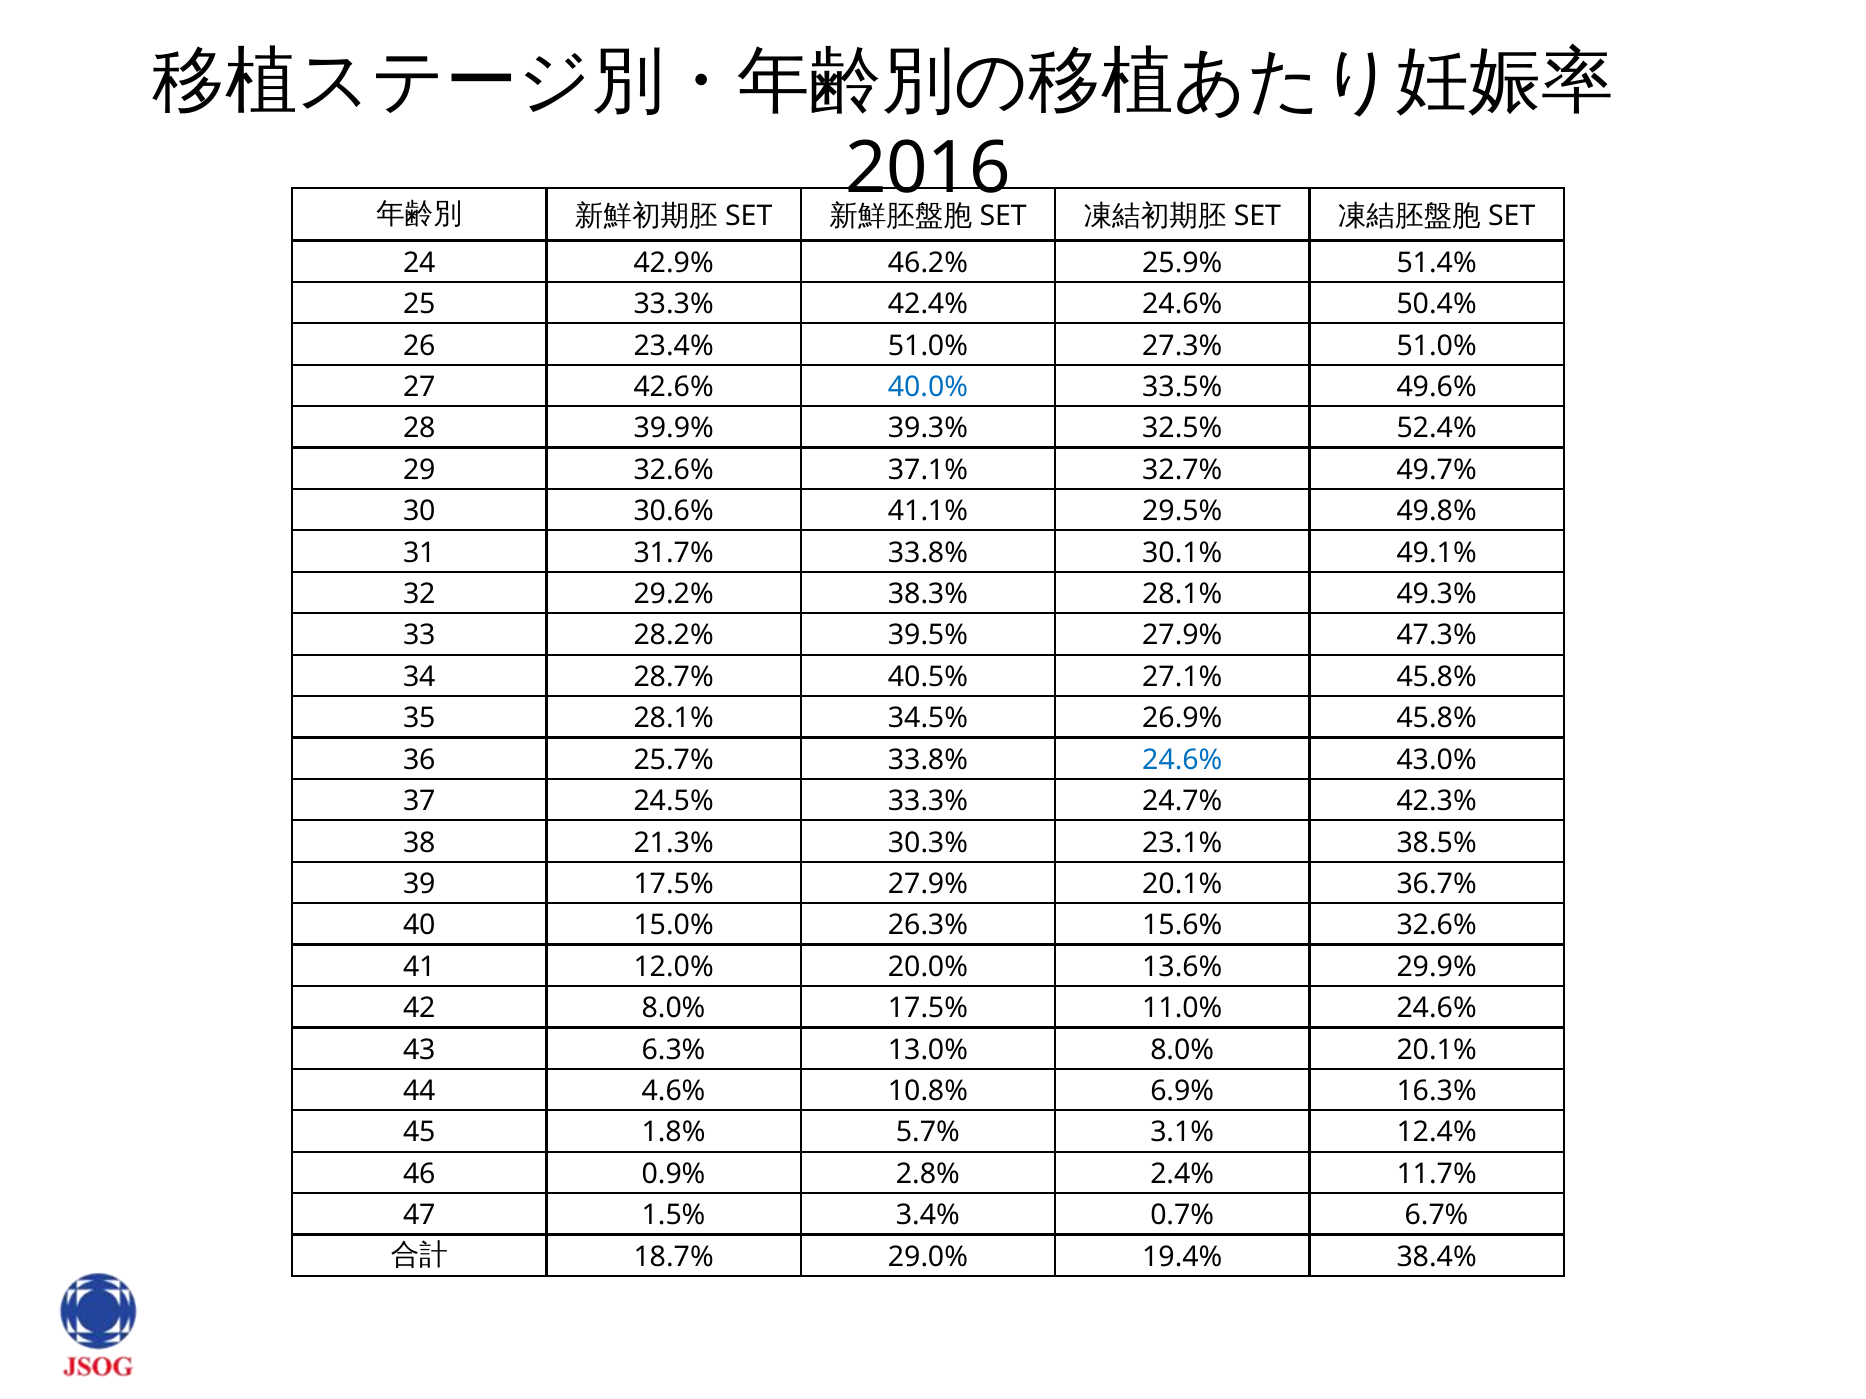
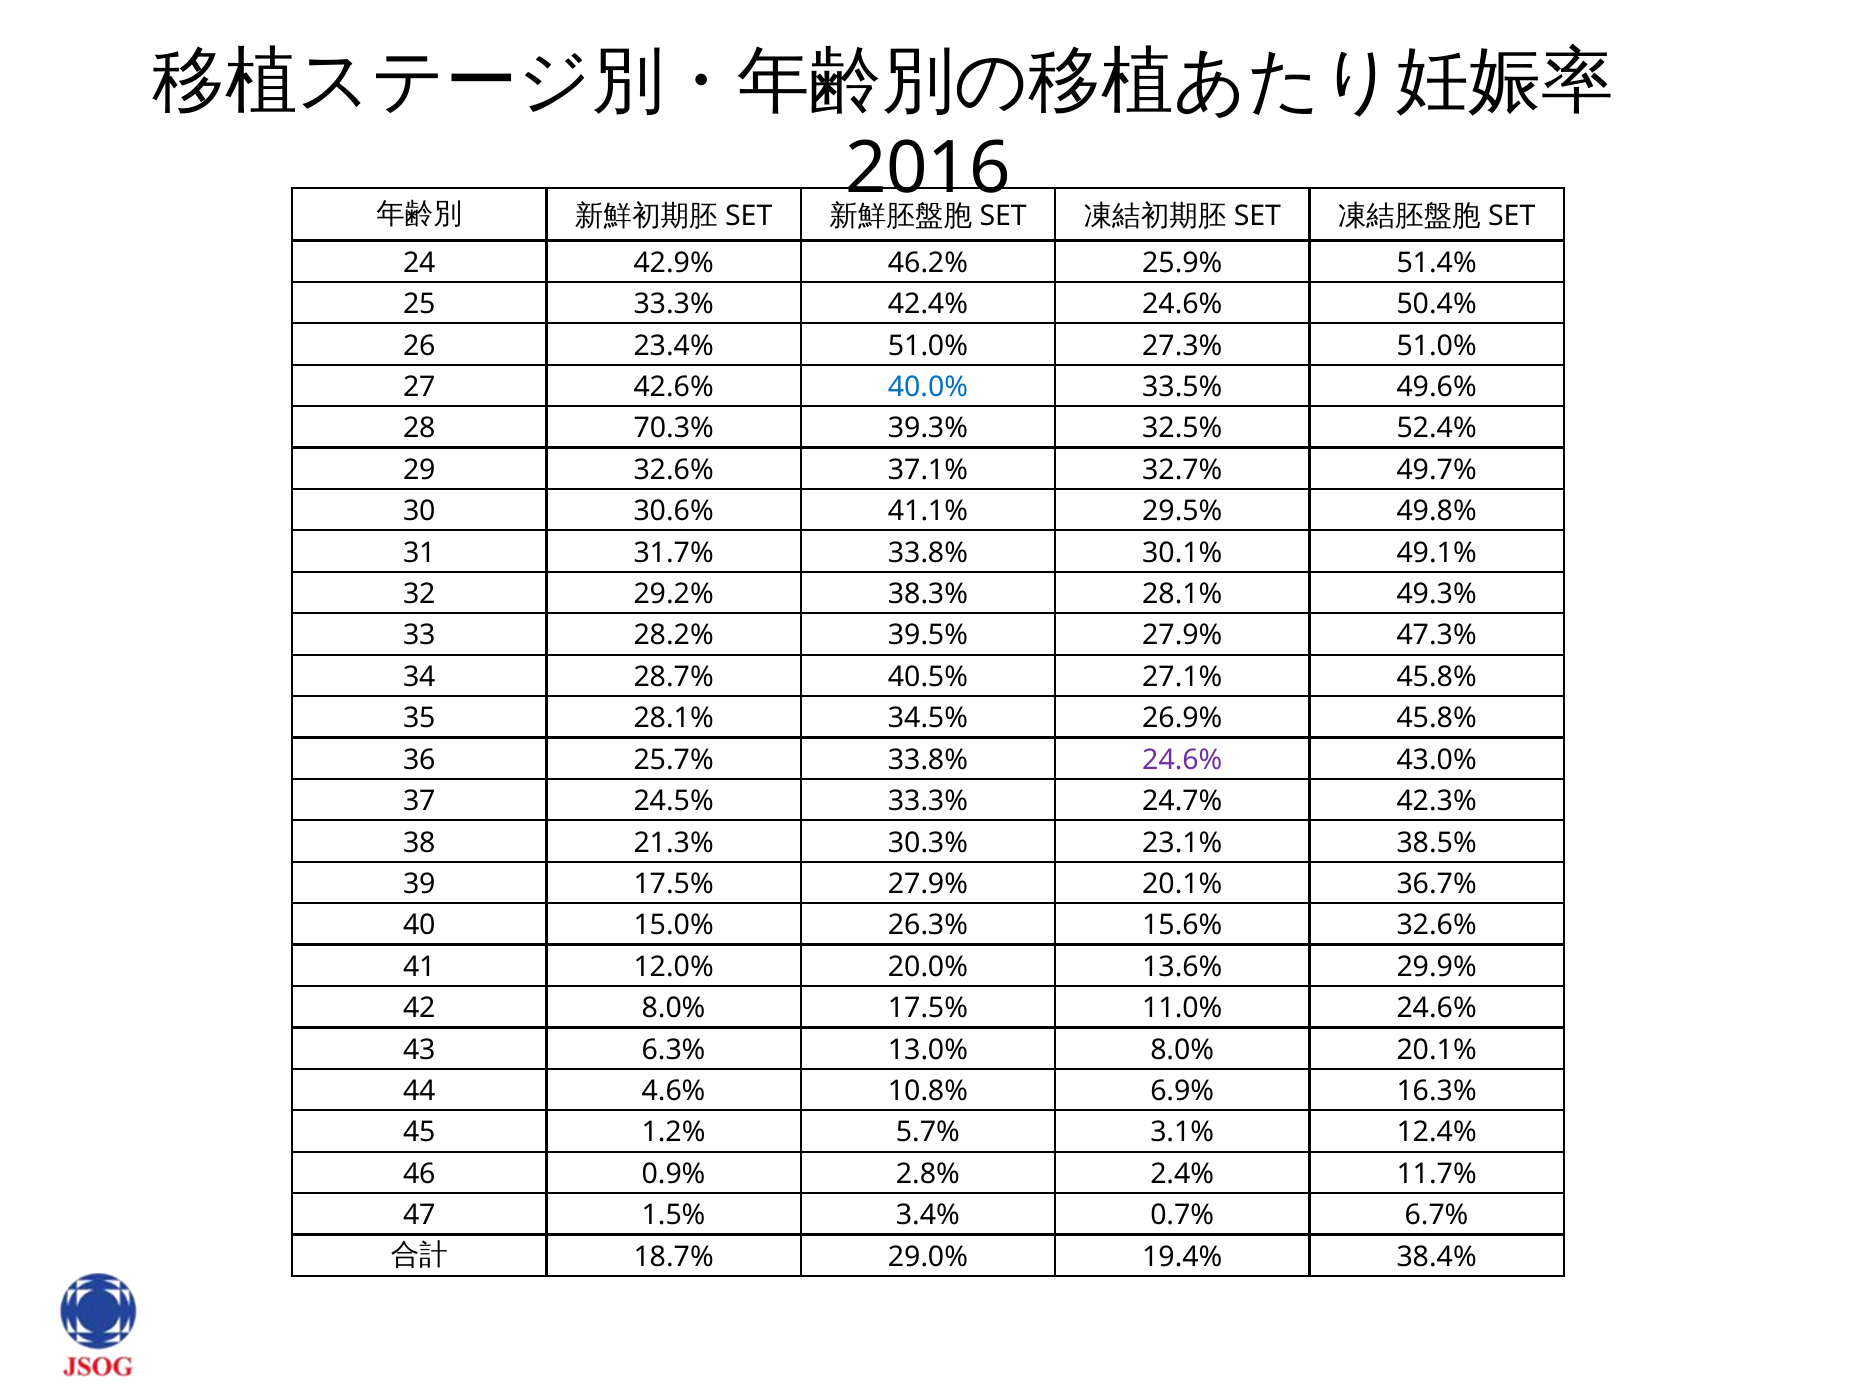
39.9%: 39.9% -> 70.3% (674, 429)
24.6% colour: blue -> purple (1182, 760)
1.8%: 1.8% -> 1.2% (674, 1133)
